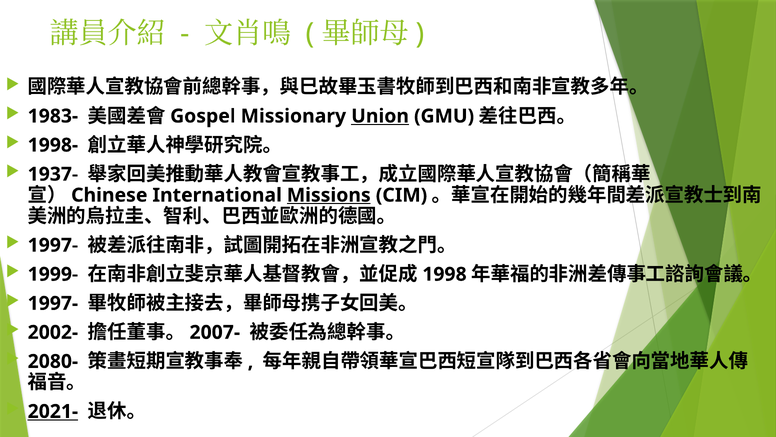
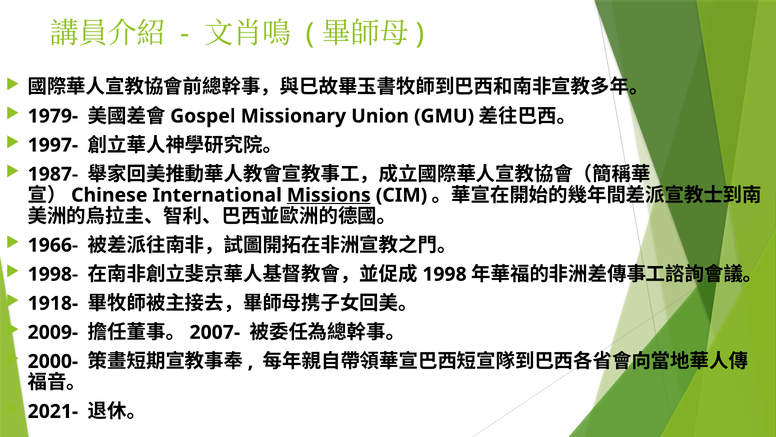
1983-: 1983- -> 1979- (53, 116)
Union underline: present -> none (380, 116)
1998-: 1998- -> 1997- (53, 145)
1937-: 1937- -> 1987- (53, 174)
1997-: 1997- -> 1966- (53, 245)
1999-: 1999- -> 1998- (53, 274)
1997-: 1997- -> 1918- (53, 303)
2002-: 2002- -> 2009- (53, 332)
2080-: 2080- -> 2000- (53, 361)
2021- underline: present -> none (53, 411)
